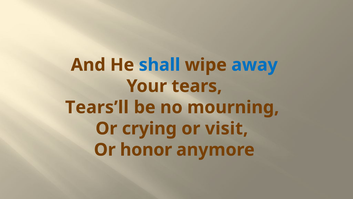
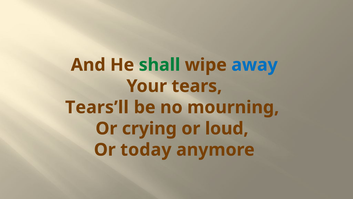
shall colour: blue -> green (159, 65)
visit: visit -> loud (227, 128)
honor: honor -> today (146, 149)
